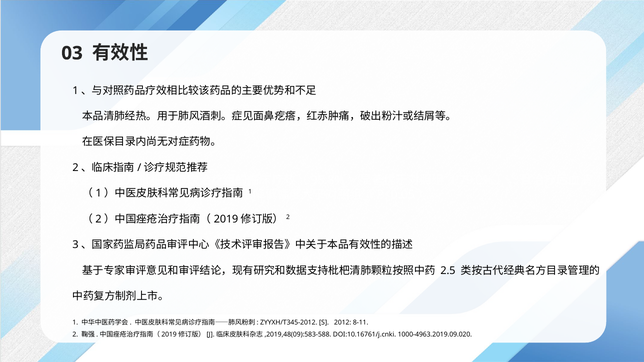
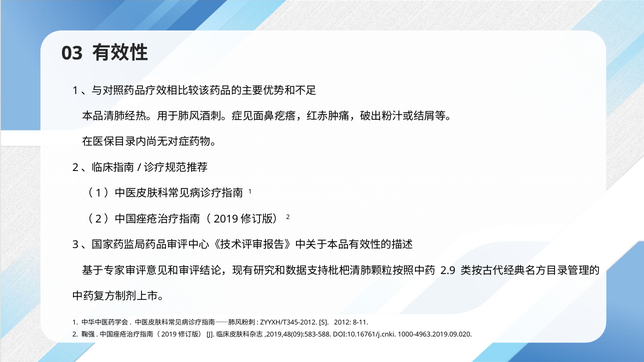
2.5: 2.5 -> 2.9 (448, 271)
